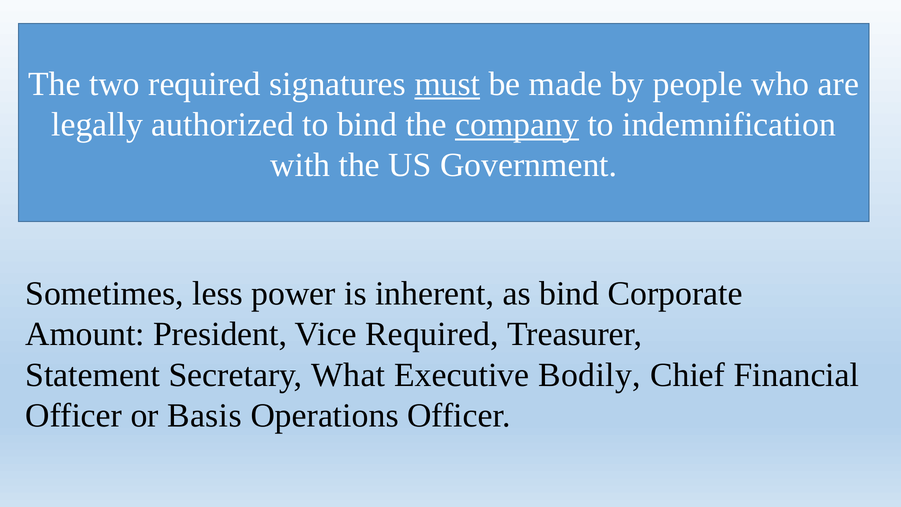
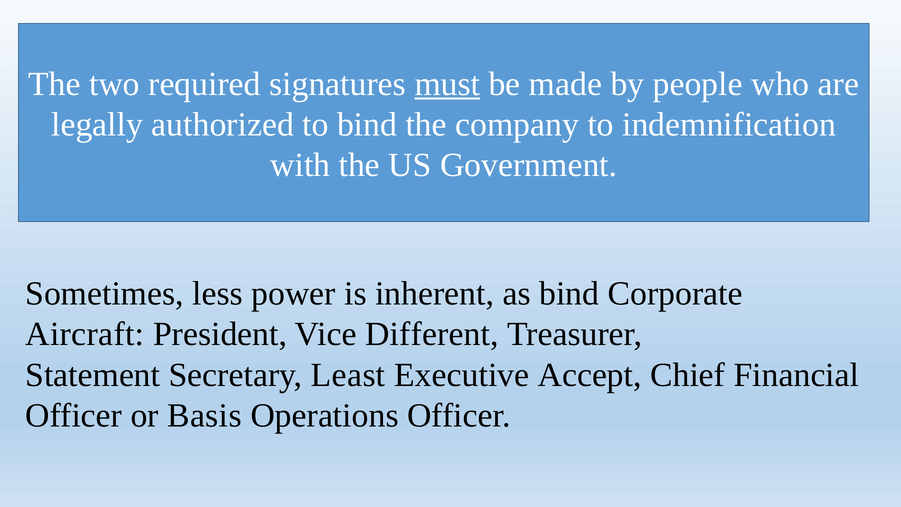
company underline: present -> none (517, 125)
Amount: Amount -> Aircraft (85, 334)
Vice Required: Required -> Different (432, 334)
What: What -> Least (348, 375)
Bodily: Bodily -> Accept (590, 375)
